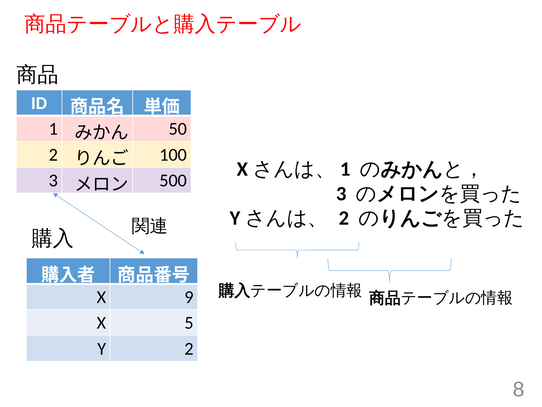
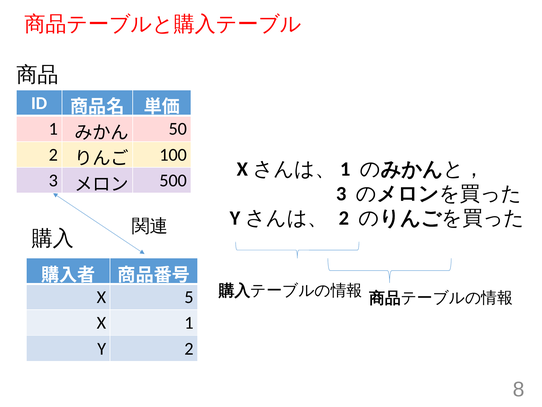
9: 9 -> 5 (189, 297)
X 5: 5 -> 1 (189, 323)
